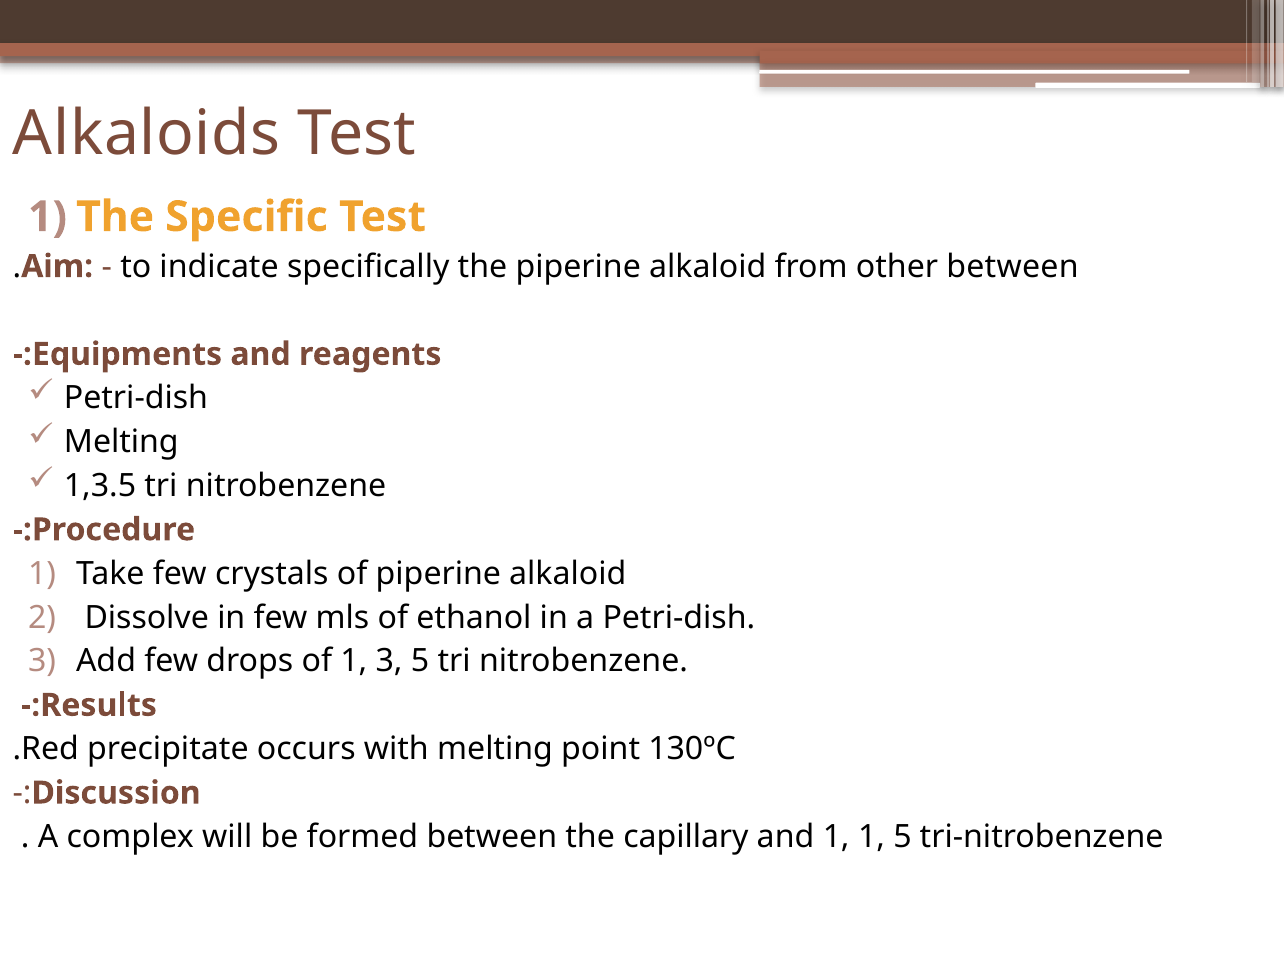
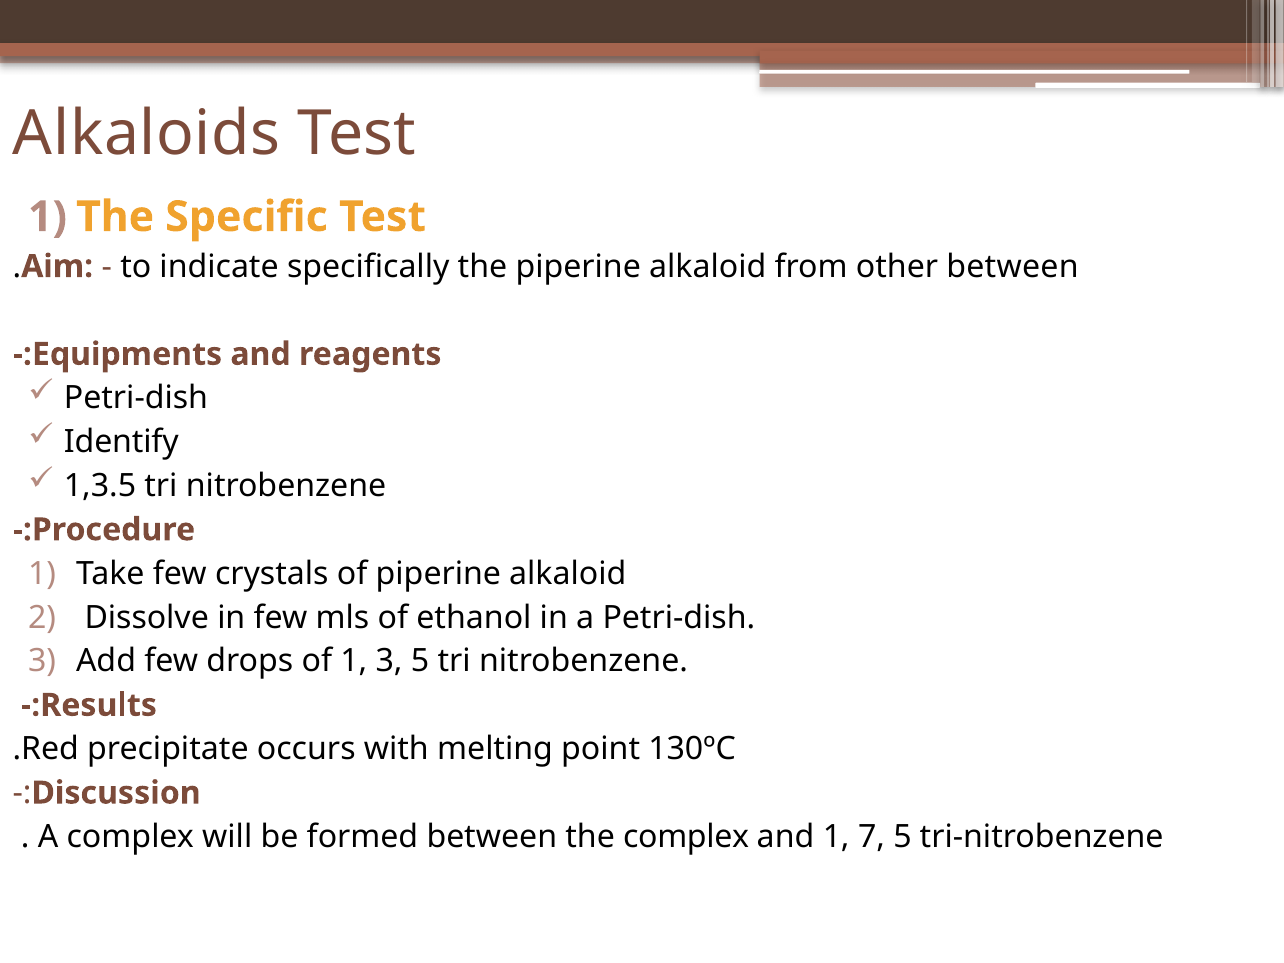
Melting: Melting -> Identify (121, 442)
the capillary: capillary -> complex (686, 837)
1 1: 1 -> 7 (871, 837)
